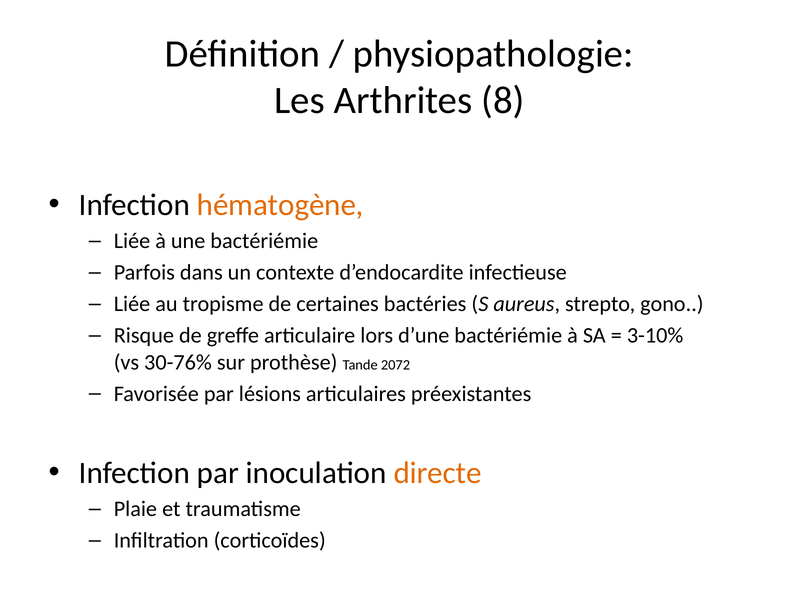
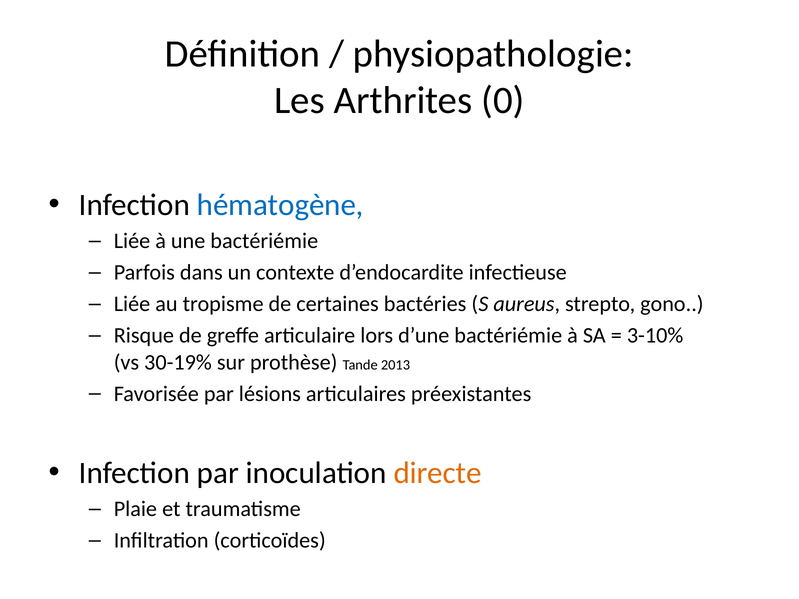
8: 8 -> 0 (503, 101)
hématogène colour: orange -> blue (280, 205)
30-76%: 30-76% -> 30-19% (178, 362)
2072: 2072 -> 2013 (395, 365)
